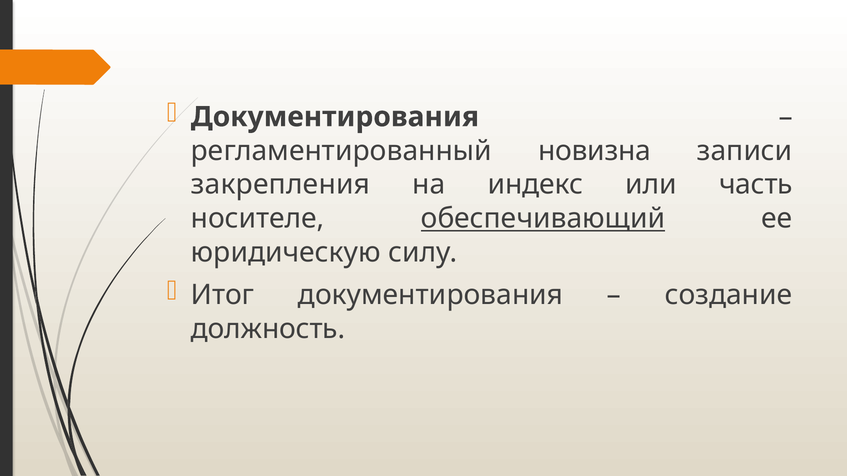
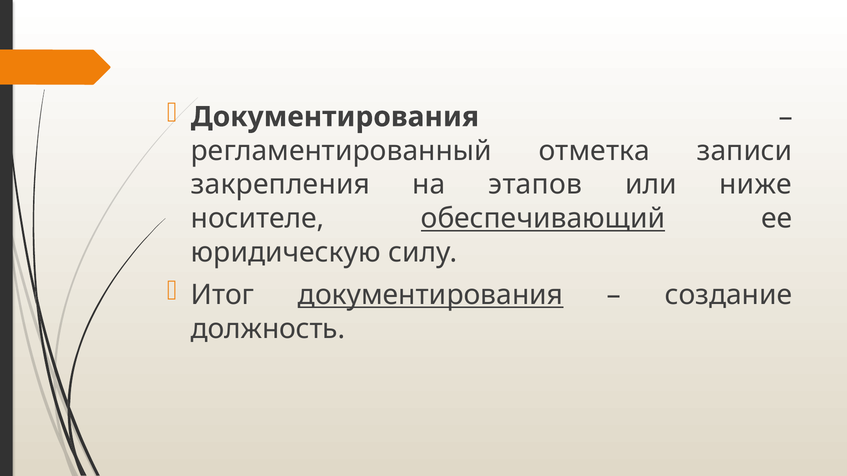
новизна: новизна -> отметка (594, 151)
индекс: индекс -> этапов (535, 185)
часть: часть -> ниже (756, 185)
документирования underline: none -> present (431, 295)
